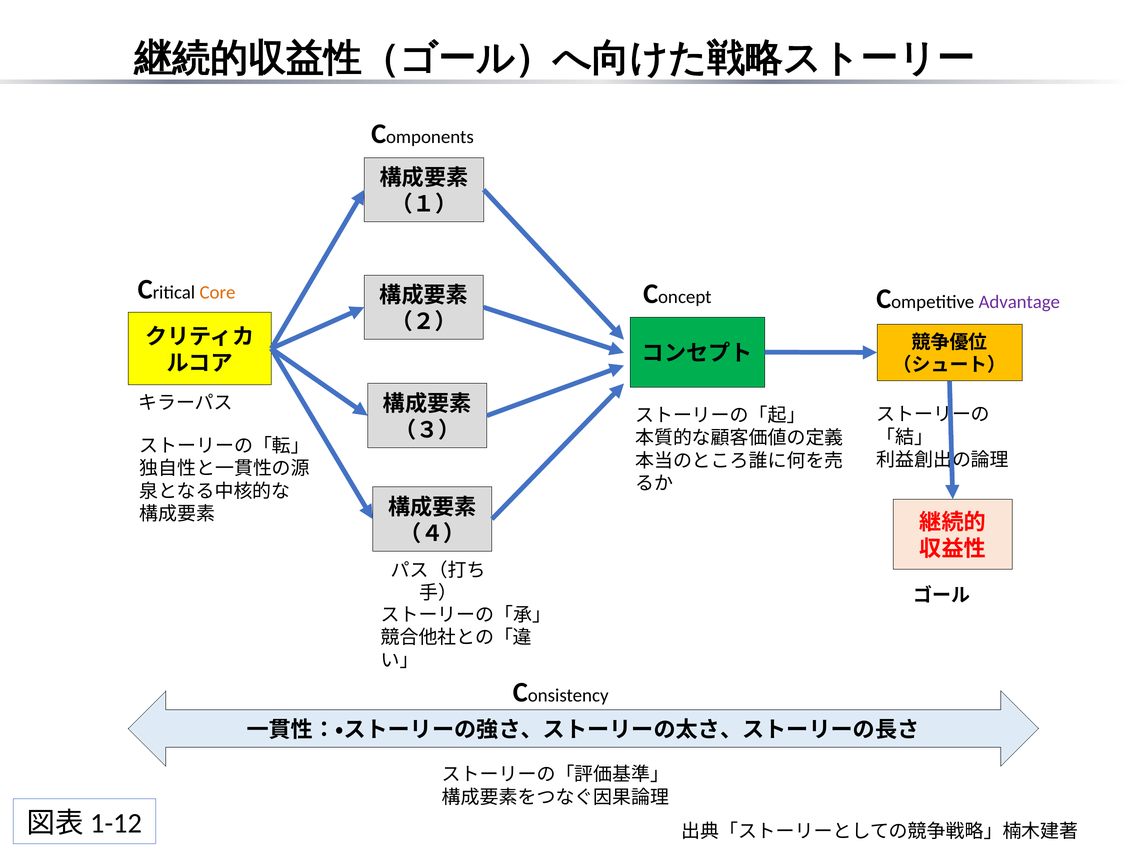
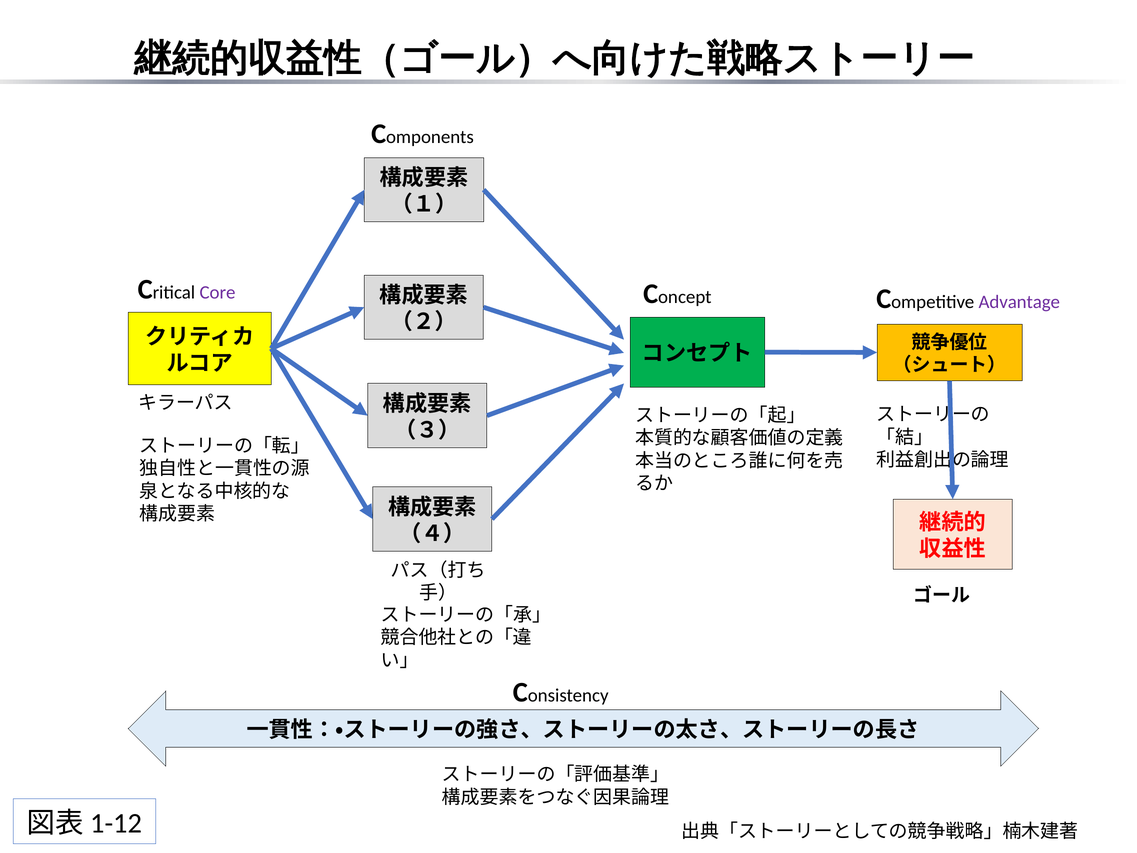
Core colour: orange -> purple (218, 293)
